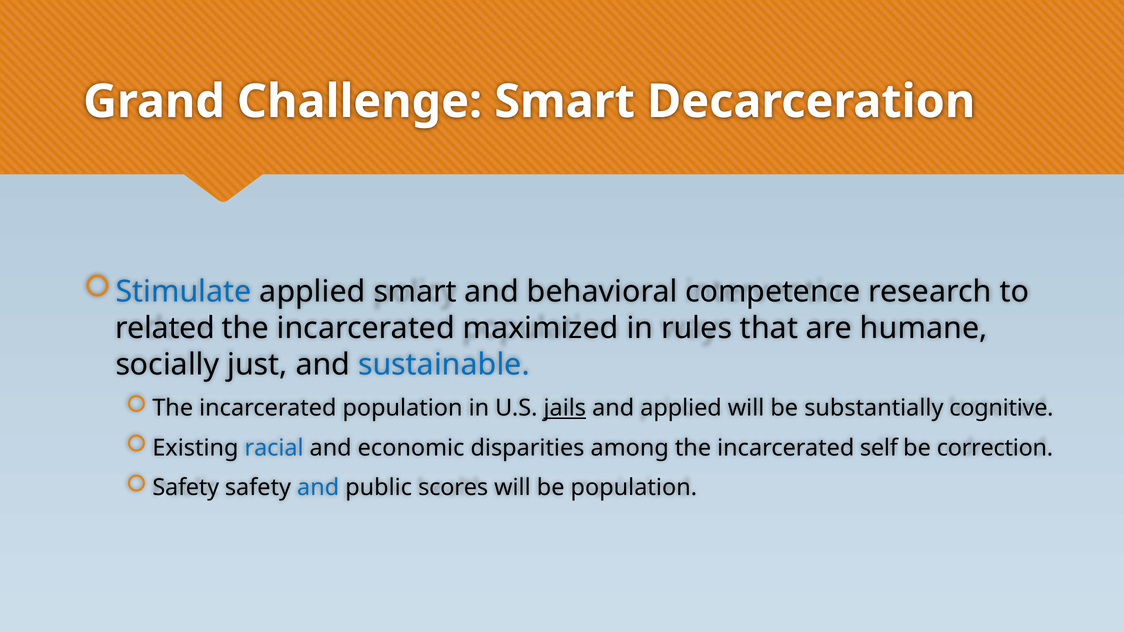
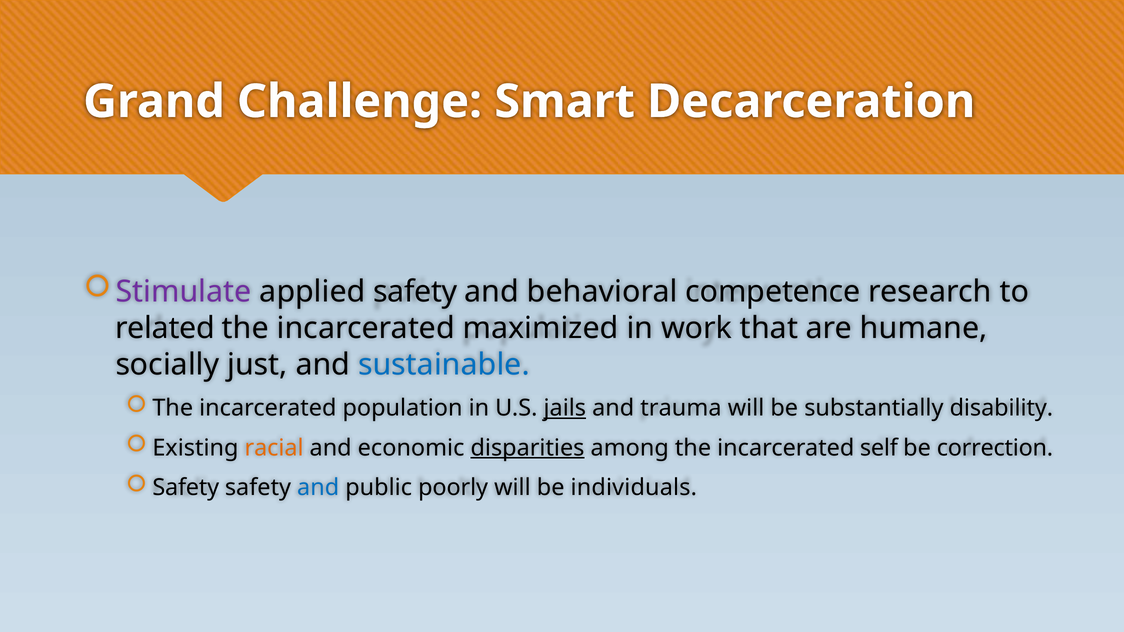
Stimulate colour: blue -> purple (183, 292)
applied smart: smart -> safety (415, 292)
rules: rules -> work (697, 328)
and applied: applied -> trauma (681, 408)
cognitive: cognitive -> disability (1001, 408)
racial colour: blue -> orange (274, 448)
disparities underline: none -> present (527, 448)
scores: scores -> poorly (453, 488)
be population: population -> individuals (634, 488)
